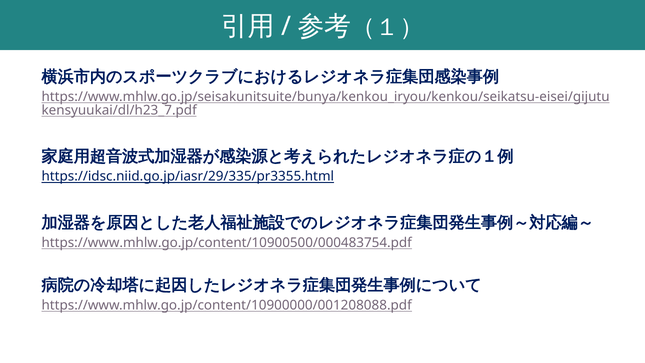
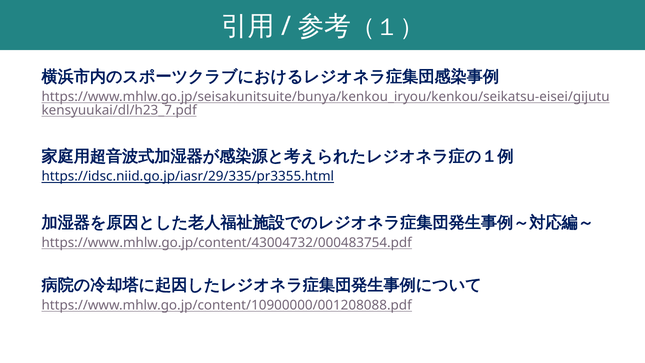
https://www.mhlw.go.jp/content/10900500/000483754.pdf: https://www.mhlw.go.jp/content/10900500/000483754.pdf -> https://www.mhlw.go.jp/content/43004732/000483754.pdf (227, 243)
